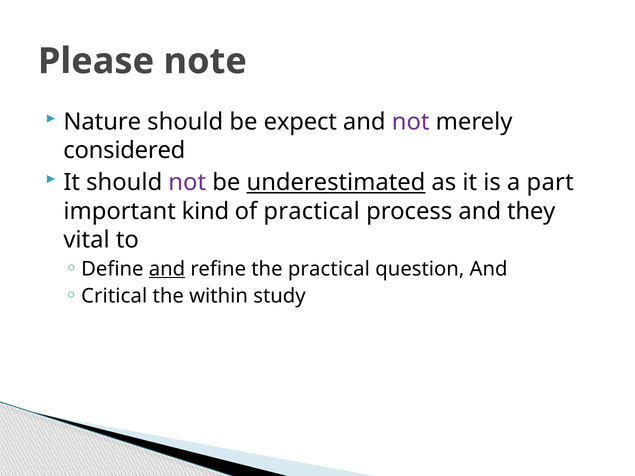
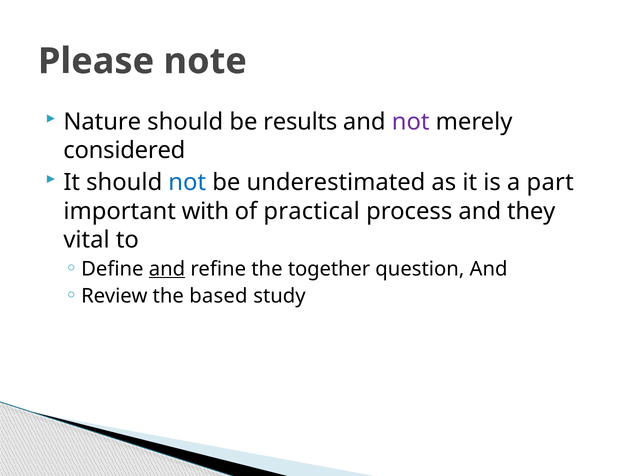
expect: expect -> results (300, 122)
not colour: purple -> blue (187, 183)
underestimated underline: present -> none (336, 183)
kind: kind -> with (205, 211)
the practical: practical -> together (329, 269)
Critical: Critical -> Review (114, 296)
within: within -> based (218, 296)
